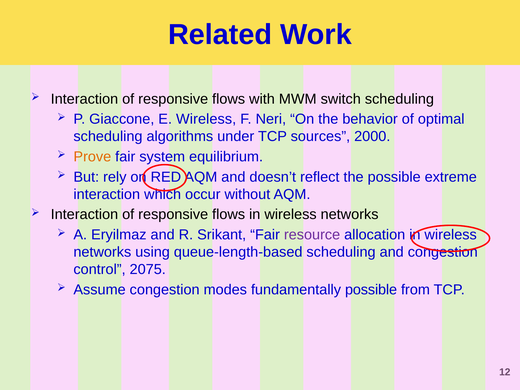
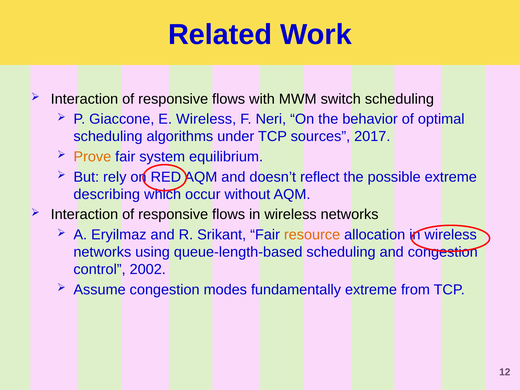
2000: 2000 -> 2017 (372, 137)
interaction: interaction -> describing (107, 194)
resource colour: purple -> orange (312, 235)
2075: 2075 -> 2002 (148, 269)
fundamentally possible: possible -> extreme (371, 290)
